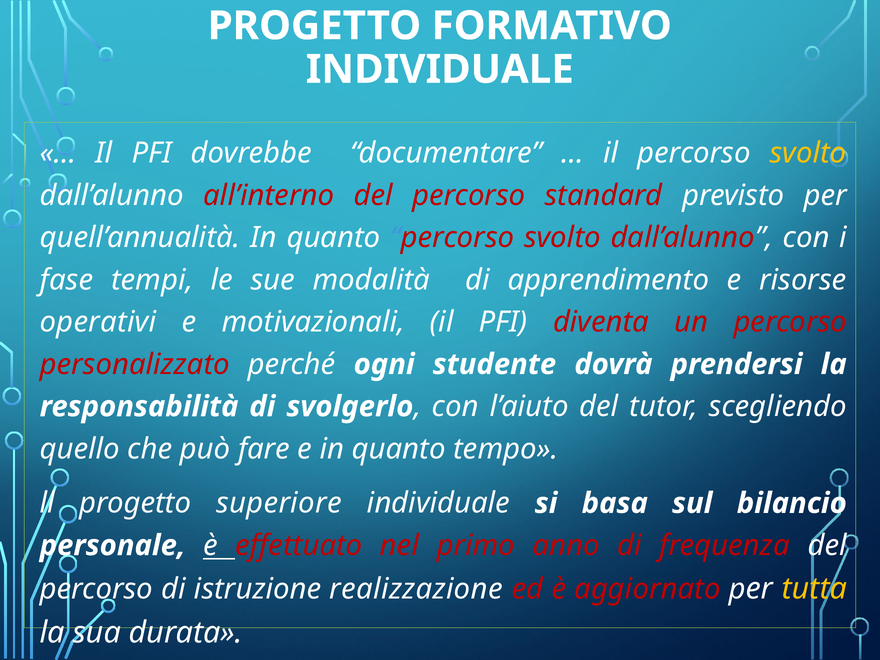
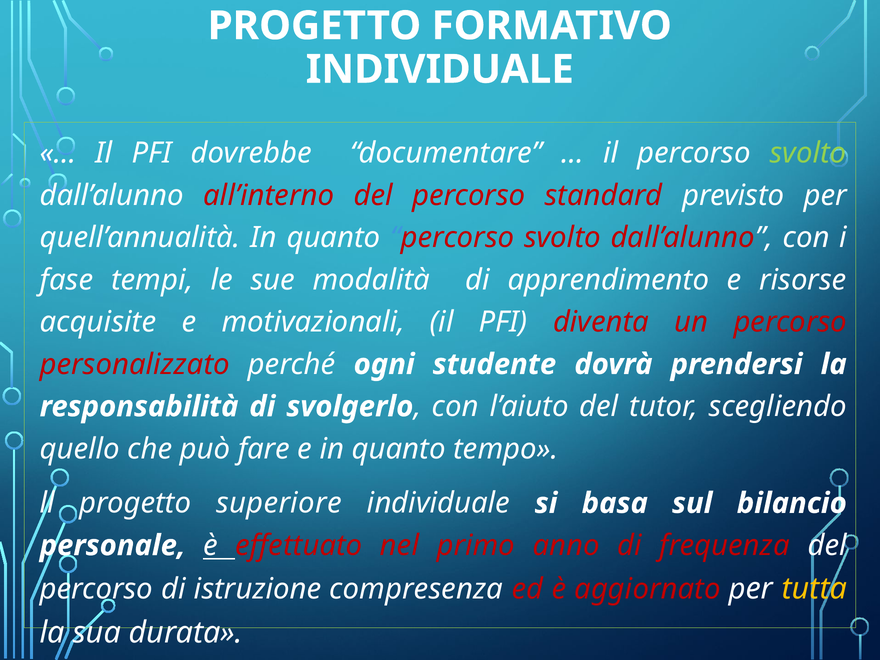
svolto colour: yellow -> light green (808, 153)
operativi: operativi -> acquisite (98, 322)
realizzazione: realizzazione -> compresenza (416, 589)
